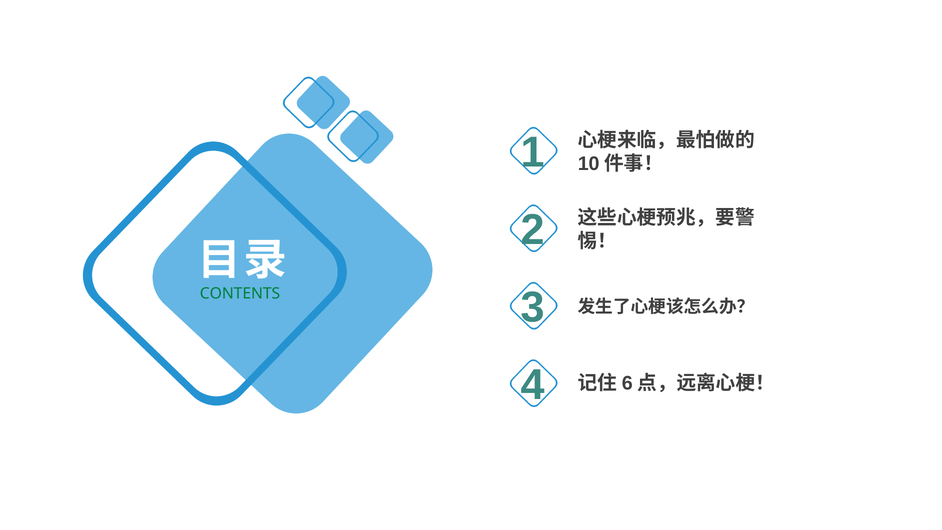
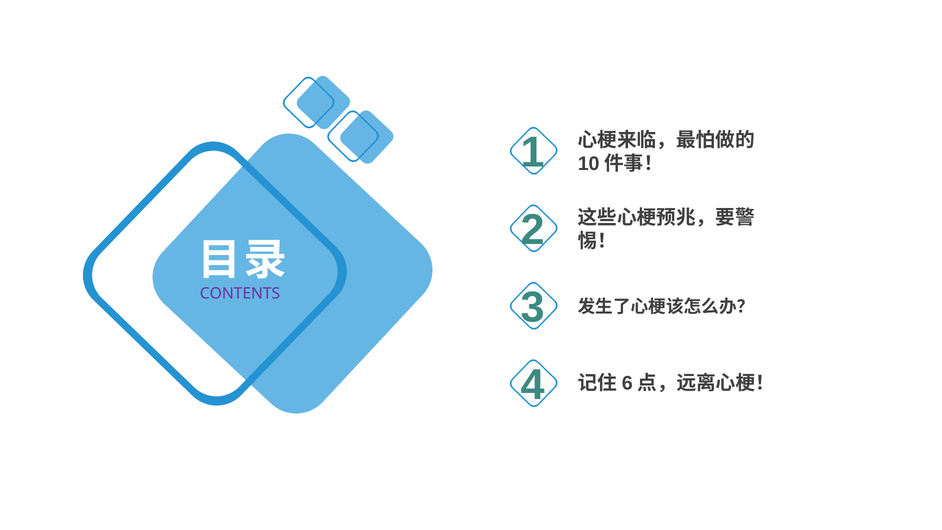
CONTENTS colour: green -> purple (240, 293)
